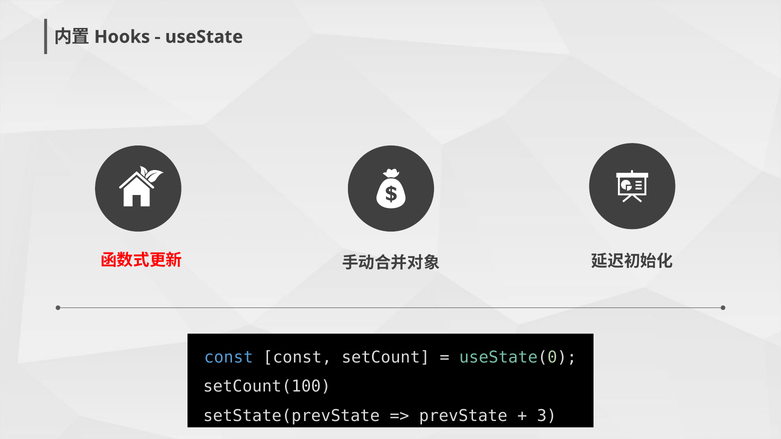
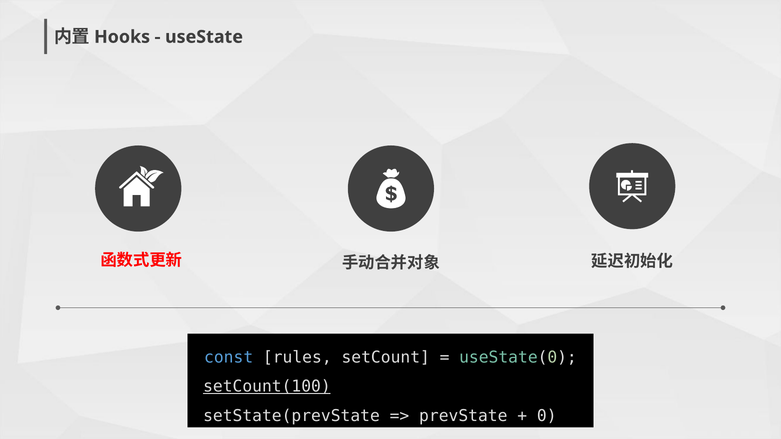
const const: const -> rules (297, 358)
setCount(100 underline: none -> present (267, 387)
3: 3 -> 0 (547, 416)
